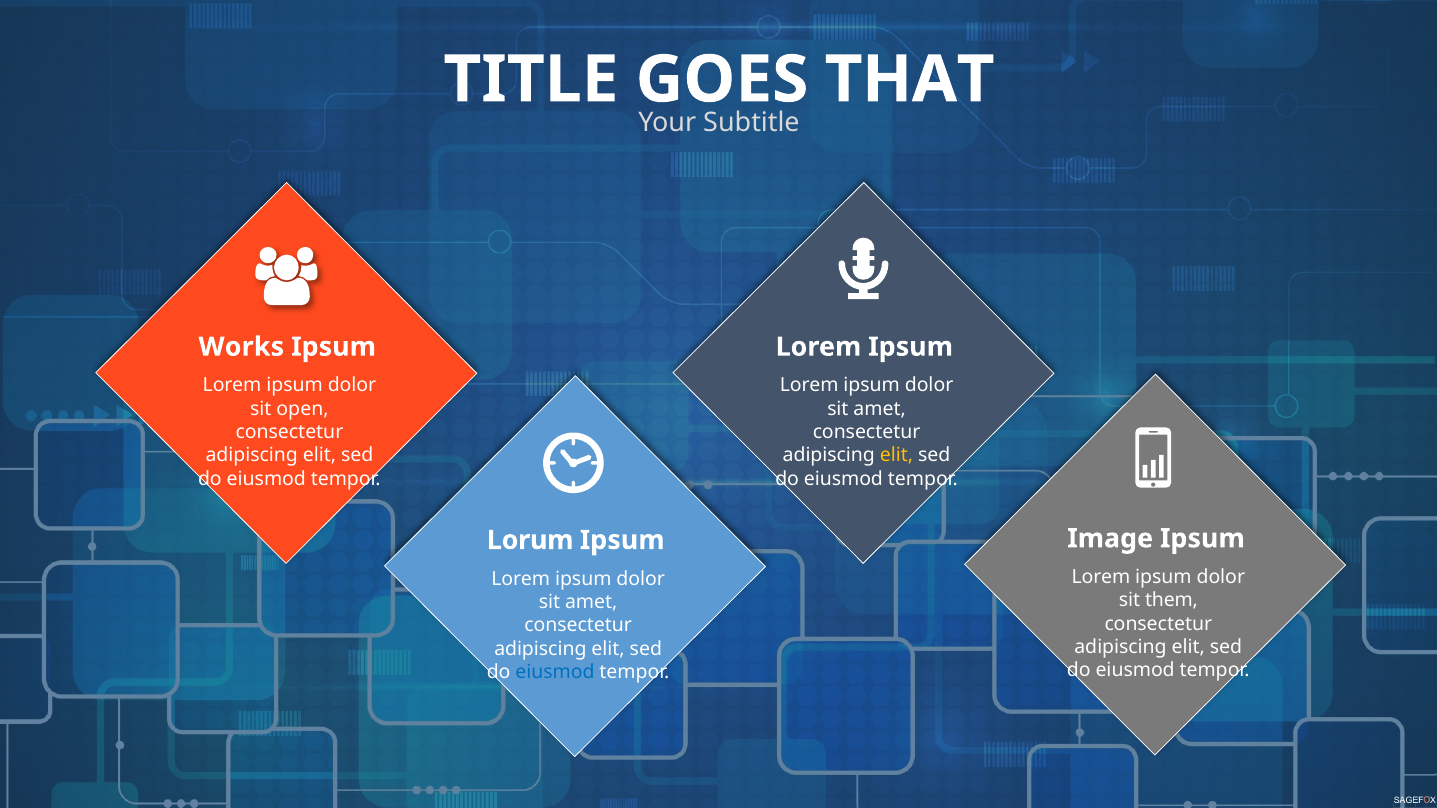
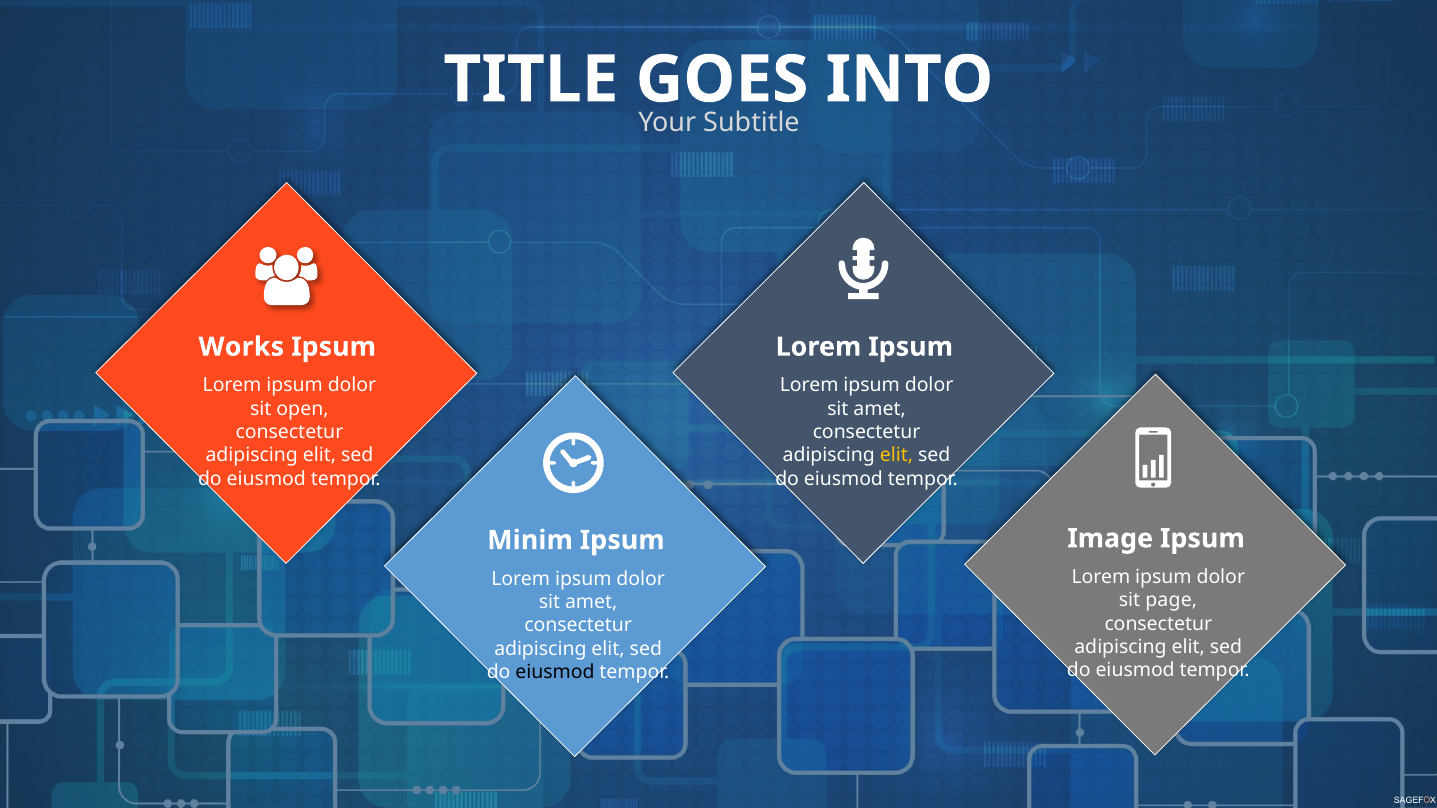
THAT: THAT -> INTO (909, 80)
Lorum: Lorum -> Minim (530, 540)
them: them -> page (1171, 601)
eiusmod colour: blue -> black (555, 672)
